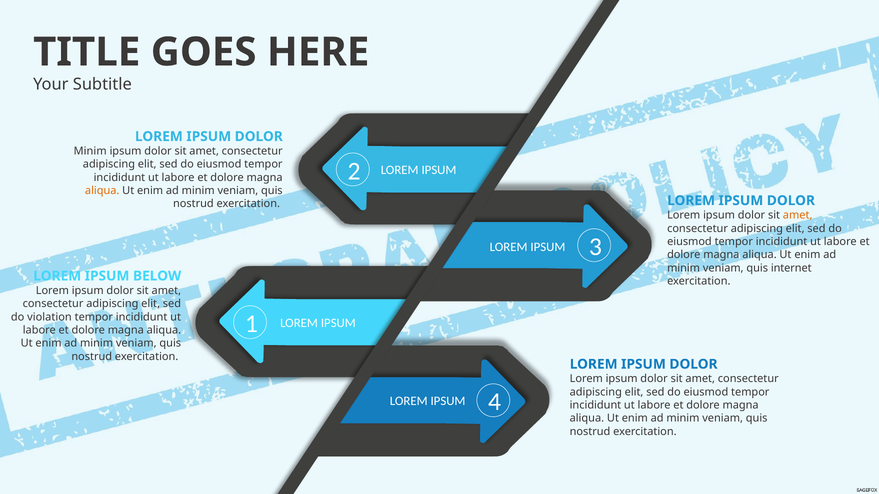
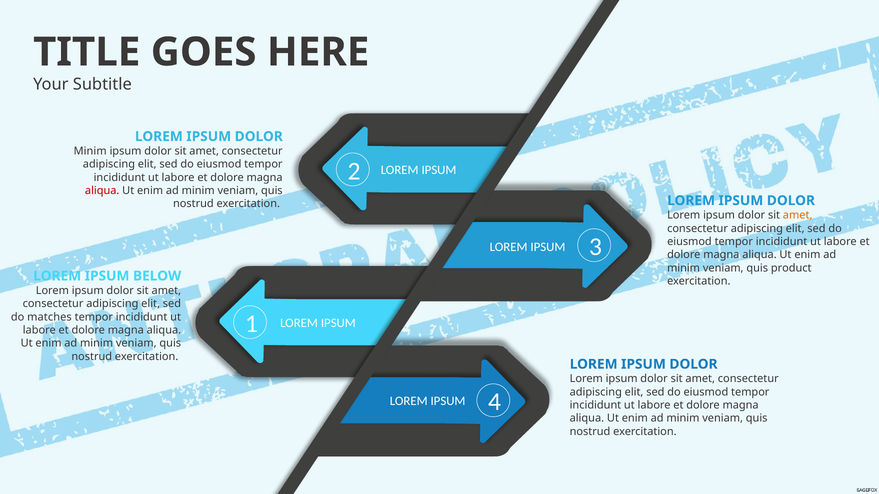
aliqua colour: orange -> red (102, 191)
internet: internet -> product (791, 268)
violation: violation -> matches (49, 317)
